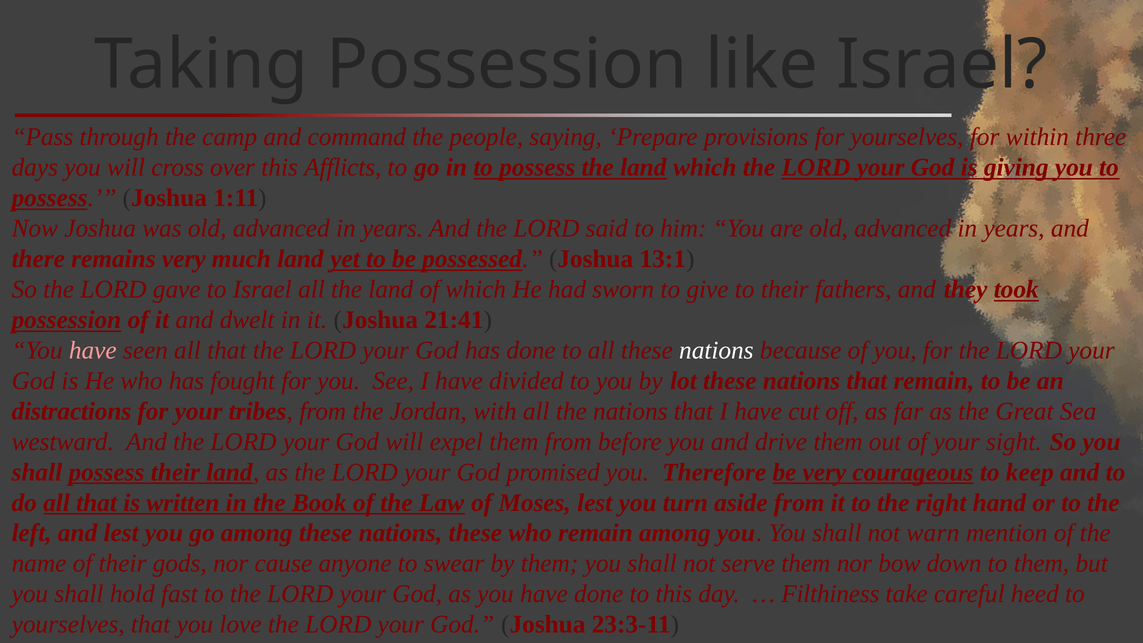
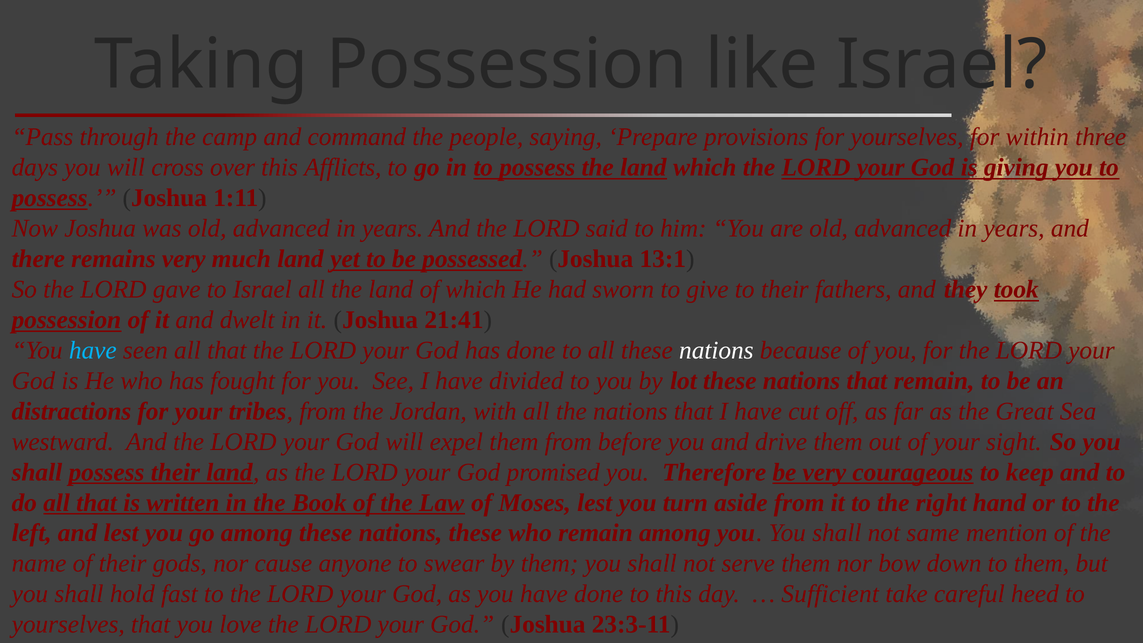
have colour: pink -> light blue (93, 350)
warn: warn -> same (933, 533)
Filthiness: Filthiness -> Sufficient (830, 594)
